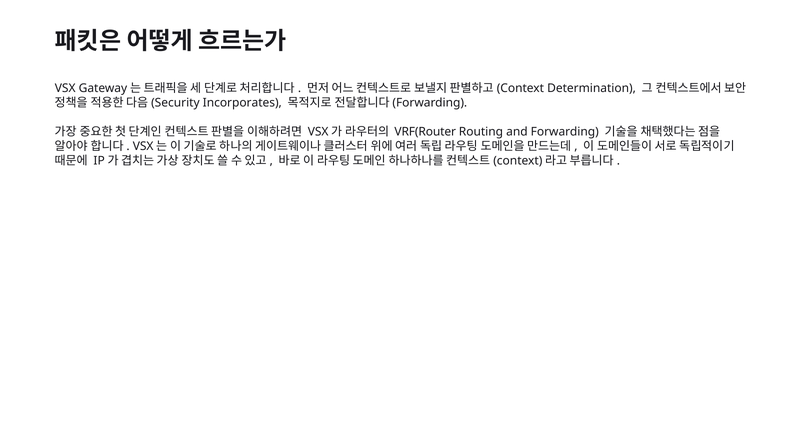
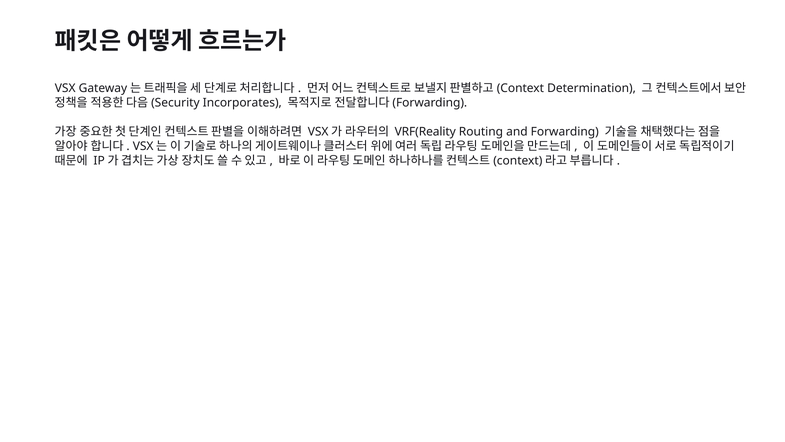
VRF(Router: VRF(Router -> VRF(Reality (425, 132)
